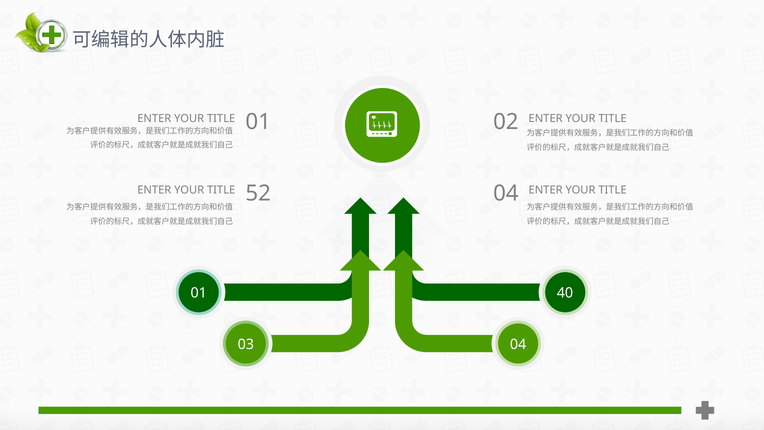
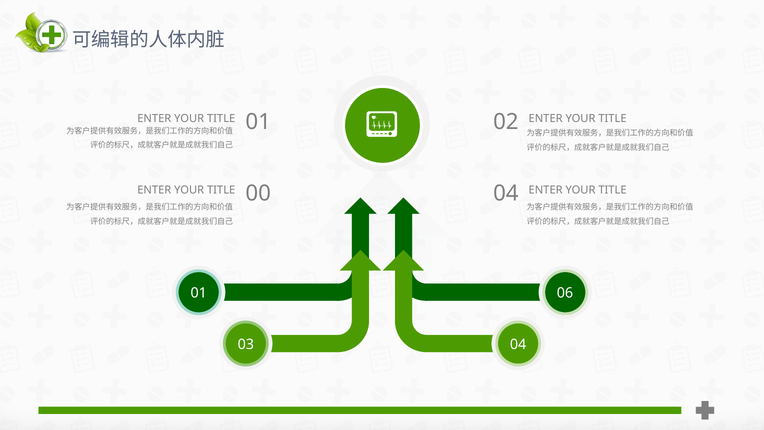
52: 52 -> 00 (258, 193)
40: 40 -> 06 (565, 293)
